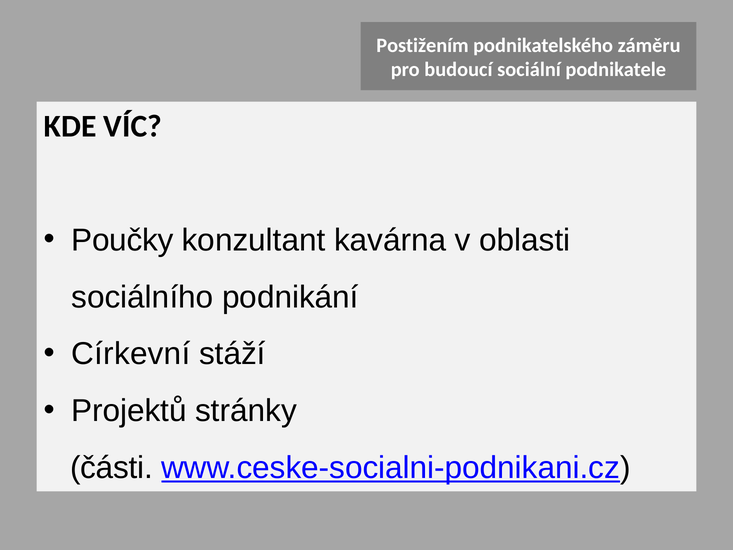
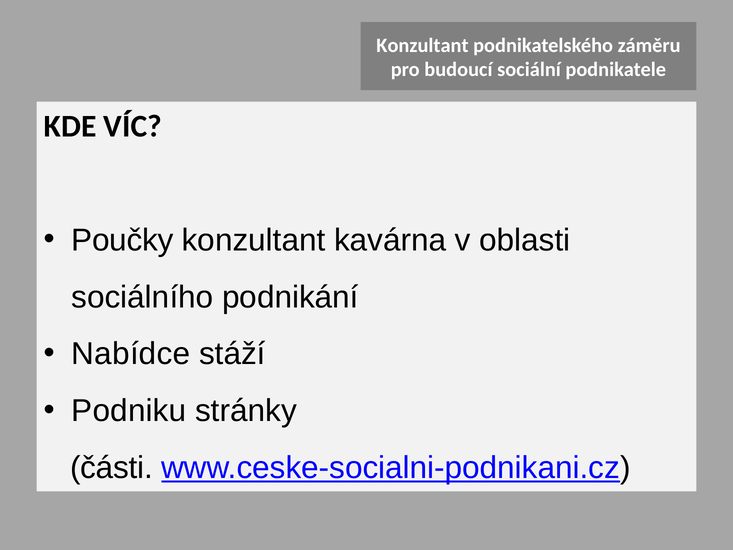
Postižením: Postižením -> Konzultant (422, 45)
Církevní: Církevní -> Nabídce (131, 354)
Projektů: Projektů -> Podniku (129, 411)
